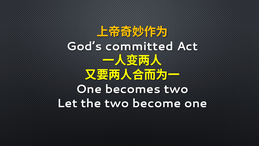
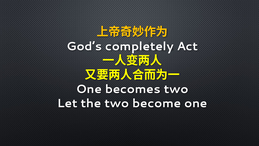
committed: committed -> completely (139, 46)
